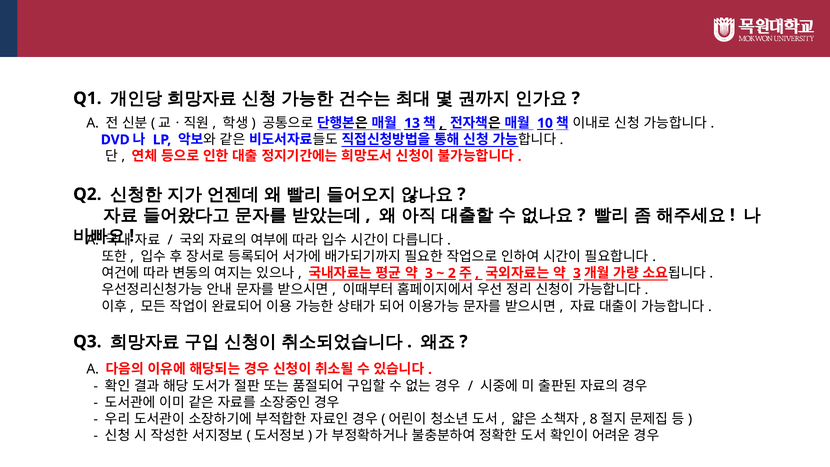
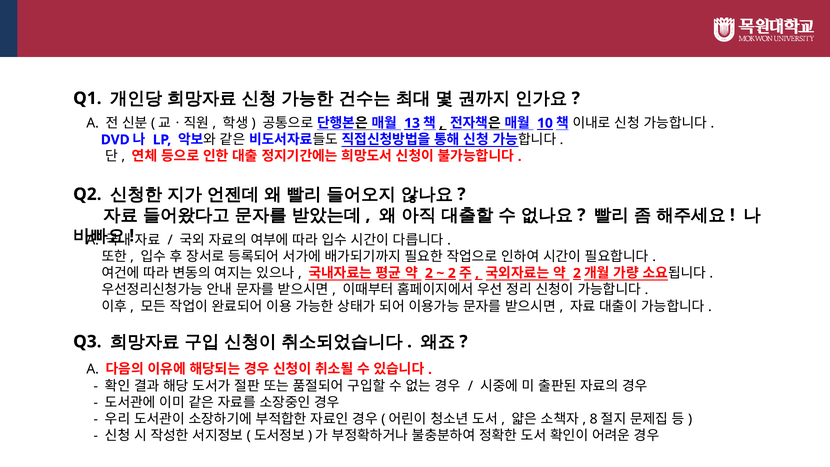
3: 3 -> 2 (429, 273)
3: 3 -> 2 (577, 273)
